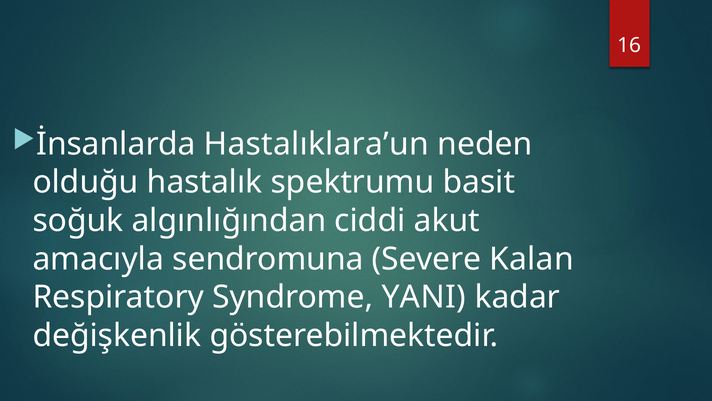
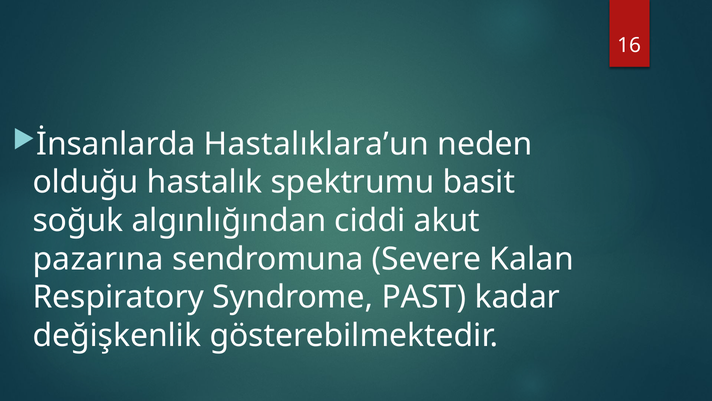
amacıyla: amacıyla -> pazarına (98, 259)
YANI: YANI -> PAST (424, 297)
